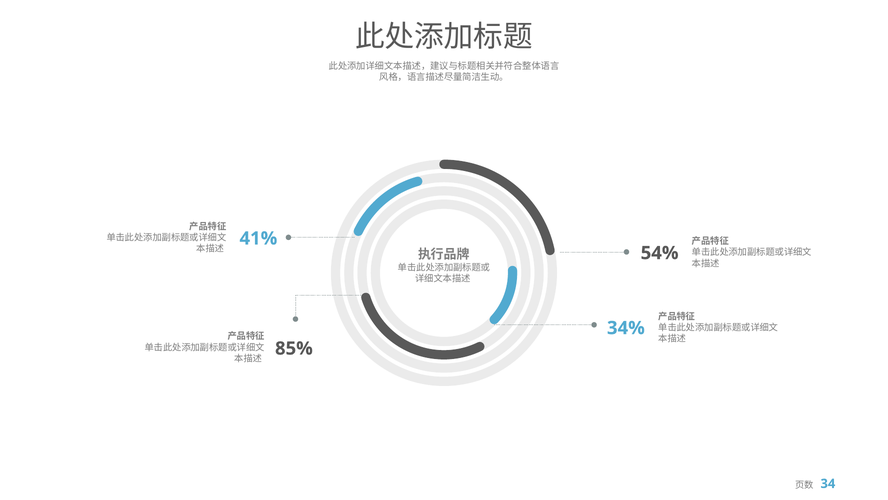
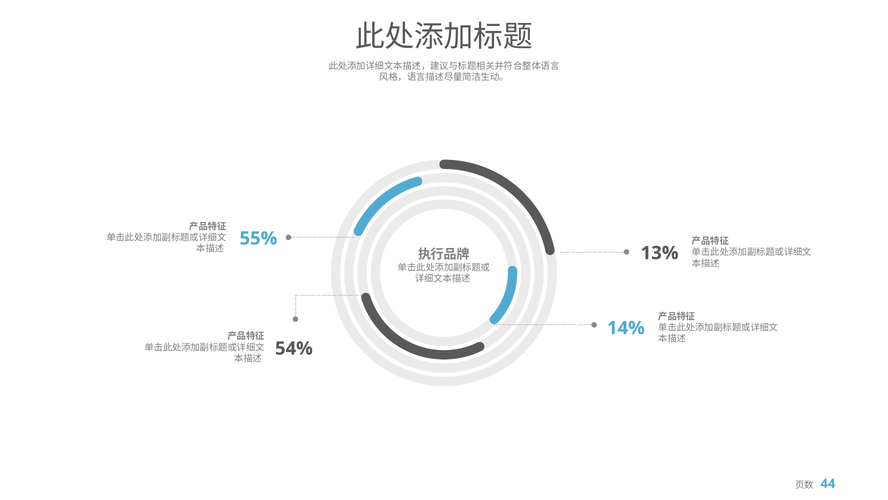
41%: 41% -> 55% (258, 238)
54%: 54% -> 13% (660, 253)
34%: 34% -> 14% (626, 328)
85%: 85% -> 54% (294, 348)
34: 34 -> 44 (828, 483)
